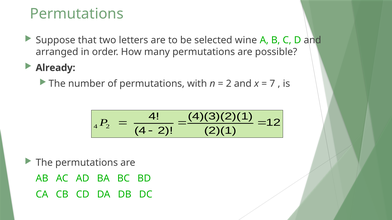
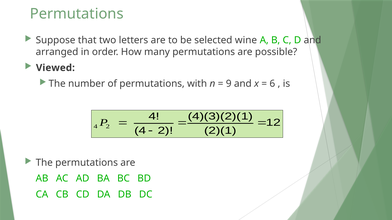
Already: Already -> Viewed (55, 68)
2: 2 -> 9 (229, 84)
7: 7 -> 6 (272, 84)
